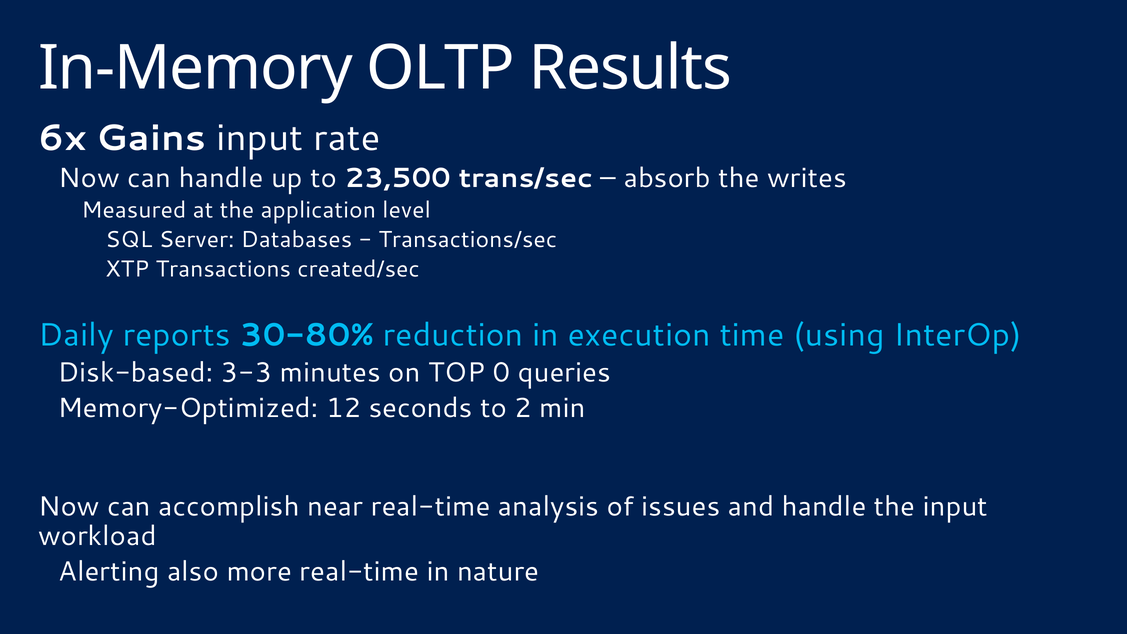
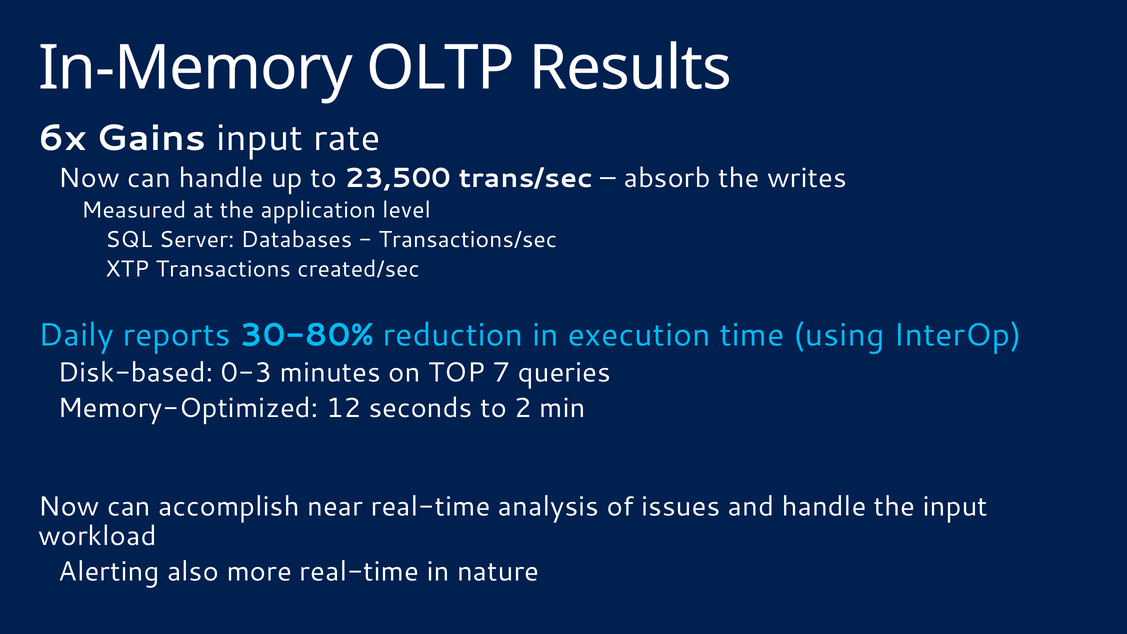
3-3: 3-3 -> 0-3 (247, 373)
0: 0 -> 7 (502, 373)
